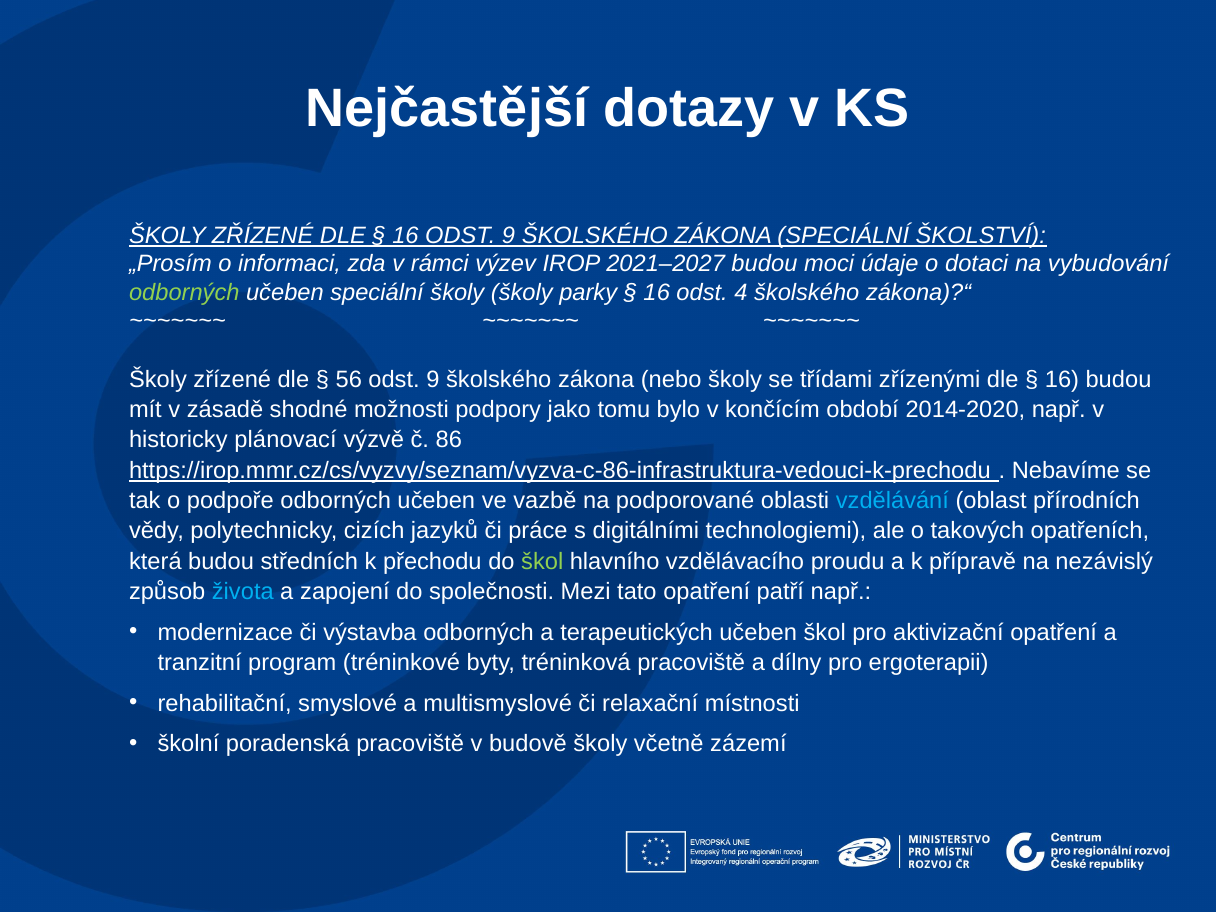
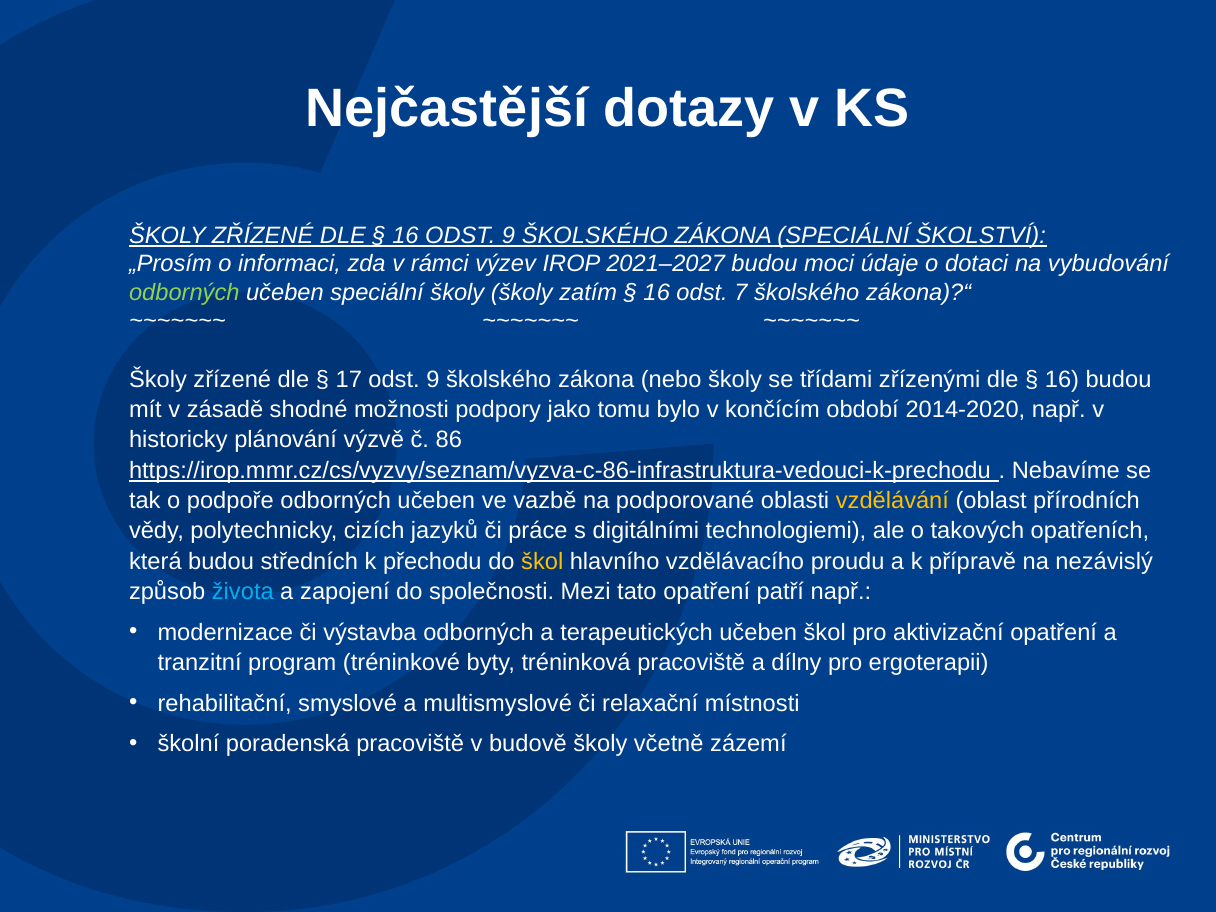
parky: parky -> zatím (588, 292)
4: 4 -> 7 (741, 292)
56: 56 -> 17 (349, 379)
plánovací: plánovací -> plánování (286, 440)
vzdělávání colour: light blue -> yellow (892, 501)
škol colour: light green -> yellow (542, 562)
